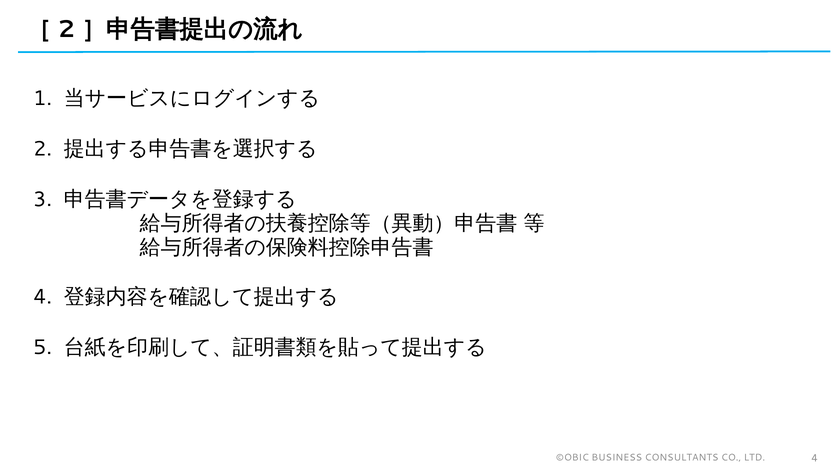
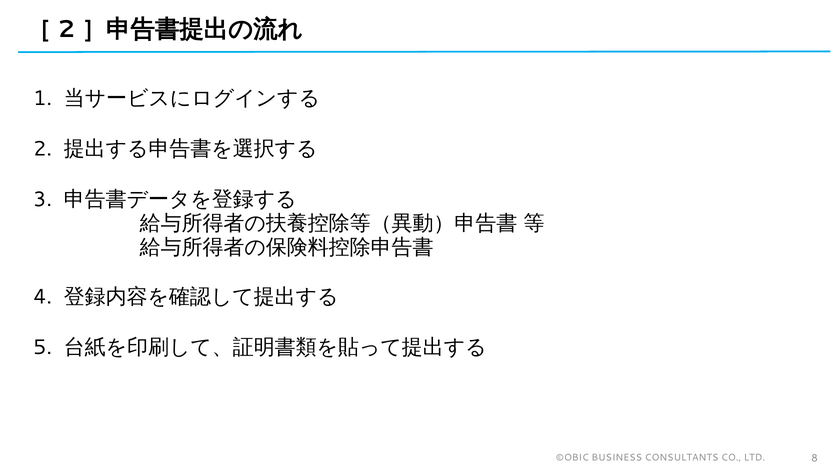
LTD 4: 4 -> 8 (815, 458)
